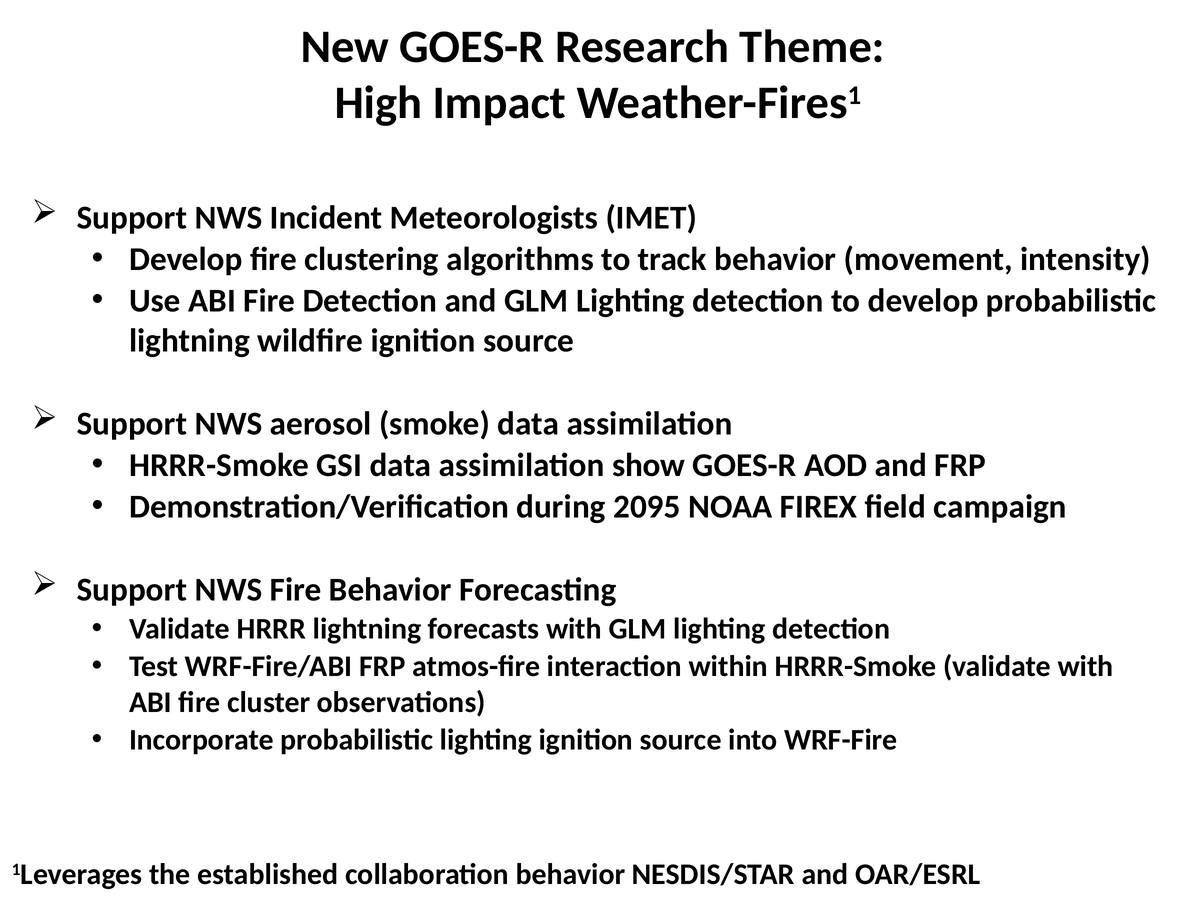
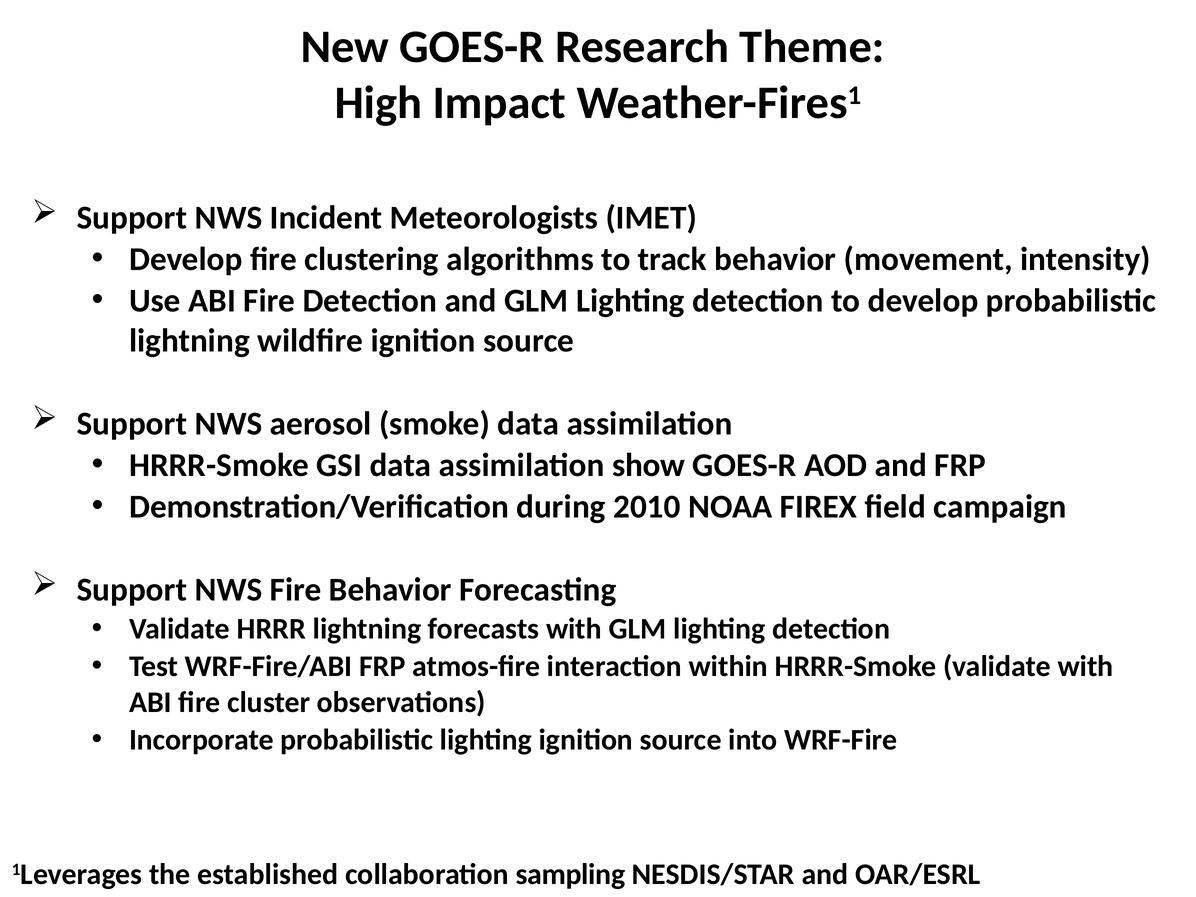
2095: 2095 -> 2010 (647, 507)
collaboration behavior: behavior -> sampling (571, 875)
